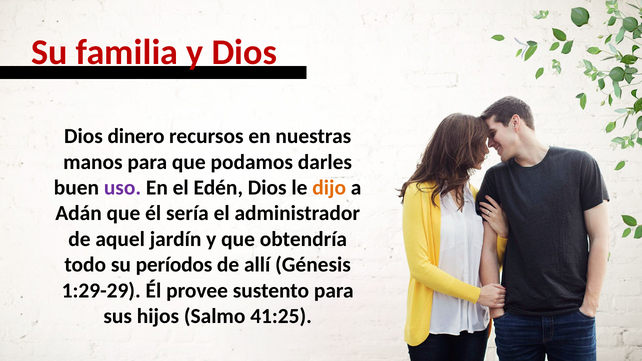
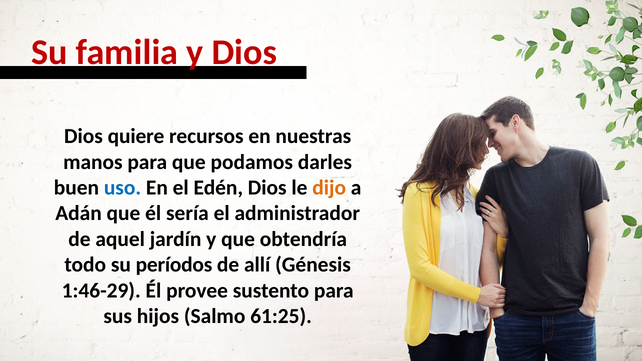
dinero: dinero -> quiere (136, 136)
uso colour: purple -> blue (122, 188)
1:29-29: 1:29-29 -> 1:46-29 (101, 291)
41:25: 41:25 -> 61:25 (281, 316)
